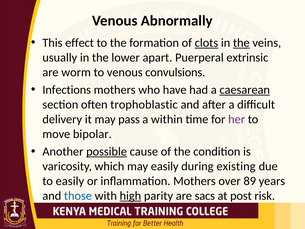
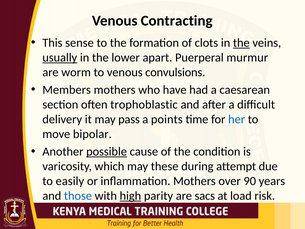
Abnormally: Abnormally -> Contracting (177, 21)
effect: effect -> sense (80, 43)
clots underline: present -> none (206, 43)
usually underline: none -> present (60, 58)
extrinsic: extrinsic -> murmur (247, 58)
Infections: Infections -> Members (67, 90)
caesarean underline: present -> none (245, 90)
within: within -> points (167, 119)
her colour: purple -> blue (237, 119)
may easily: easily -> these (165, 166)
existing: existing -> attempt (236, 166)
89: 89 -> 90 (250, 181)
post: post -> load (241, 196)
